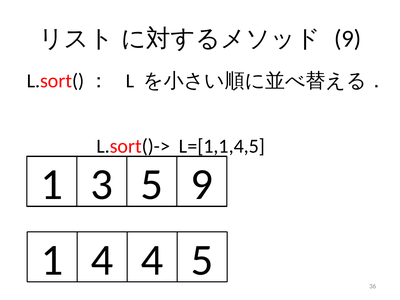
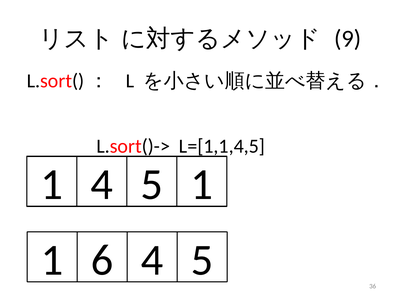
1 3: 3 -> 4 (102, 184)
5 9: 9 -> 1 (202, 184)
1 4: 4 -> 6 (102, 260)
